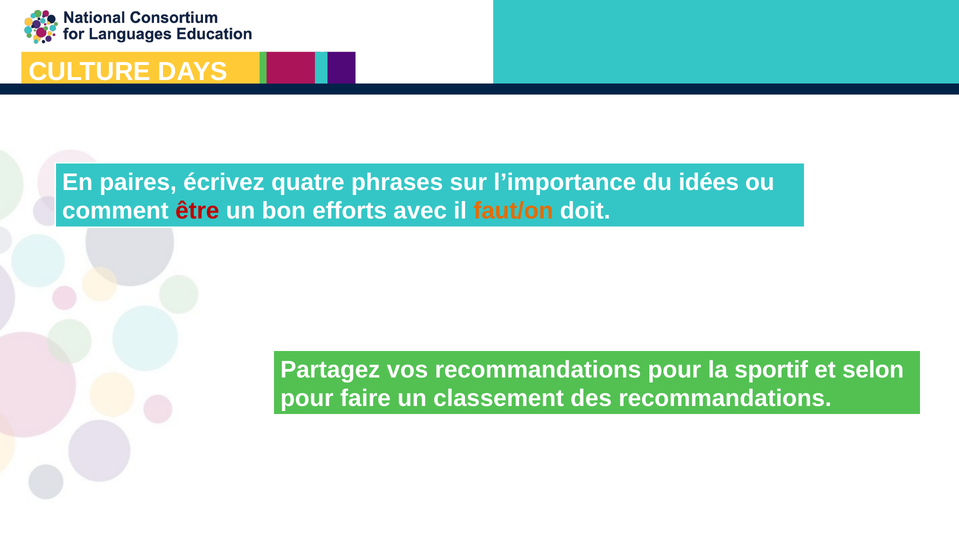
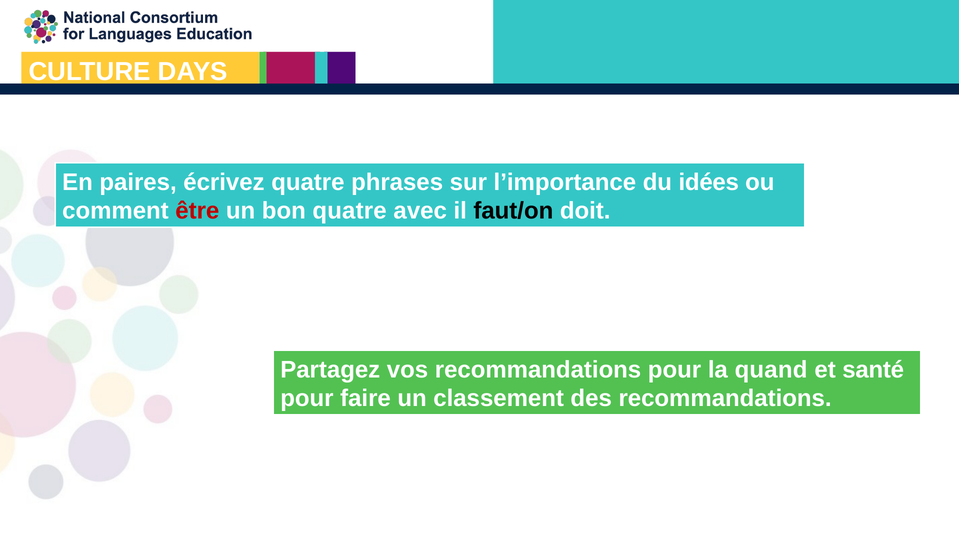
bon efforts: efforts -> quatre (350, 211)
faut/on colour: orange -> black (513, 211)
sportif: sportif -> quand (771, 369)
selon: selon -> santé (873, 369)
